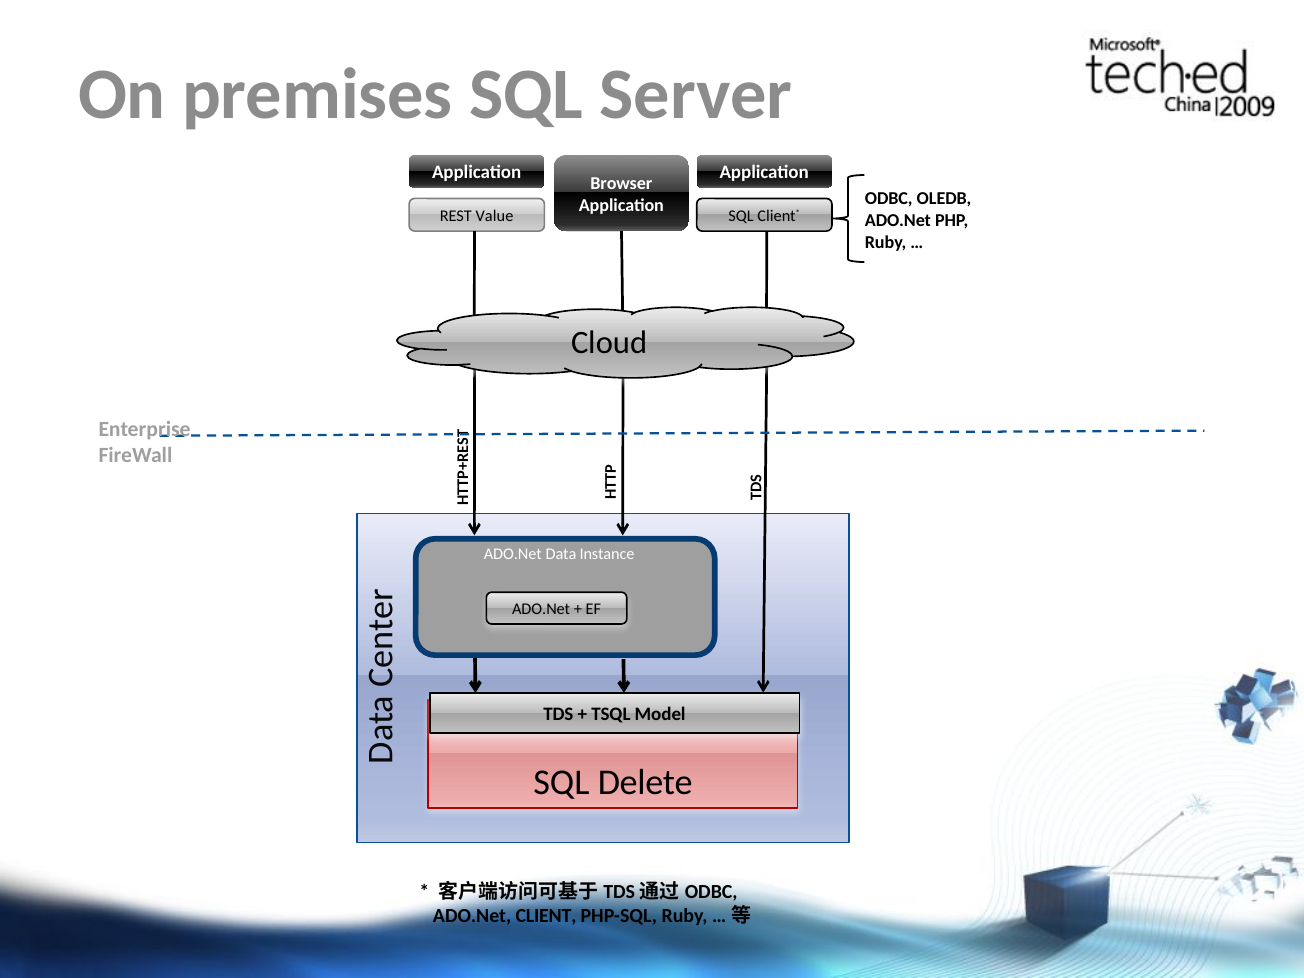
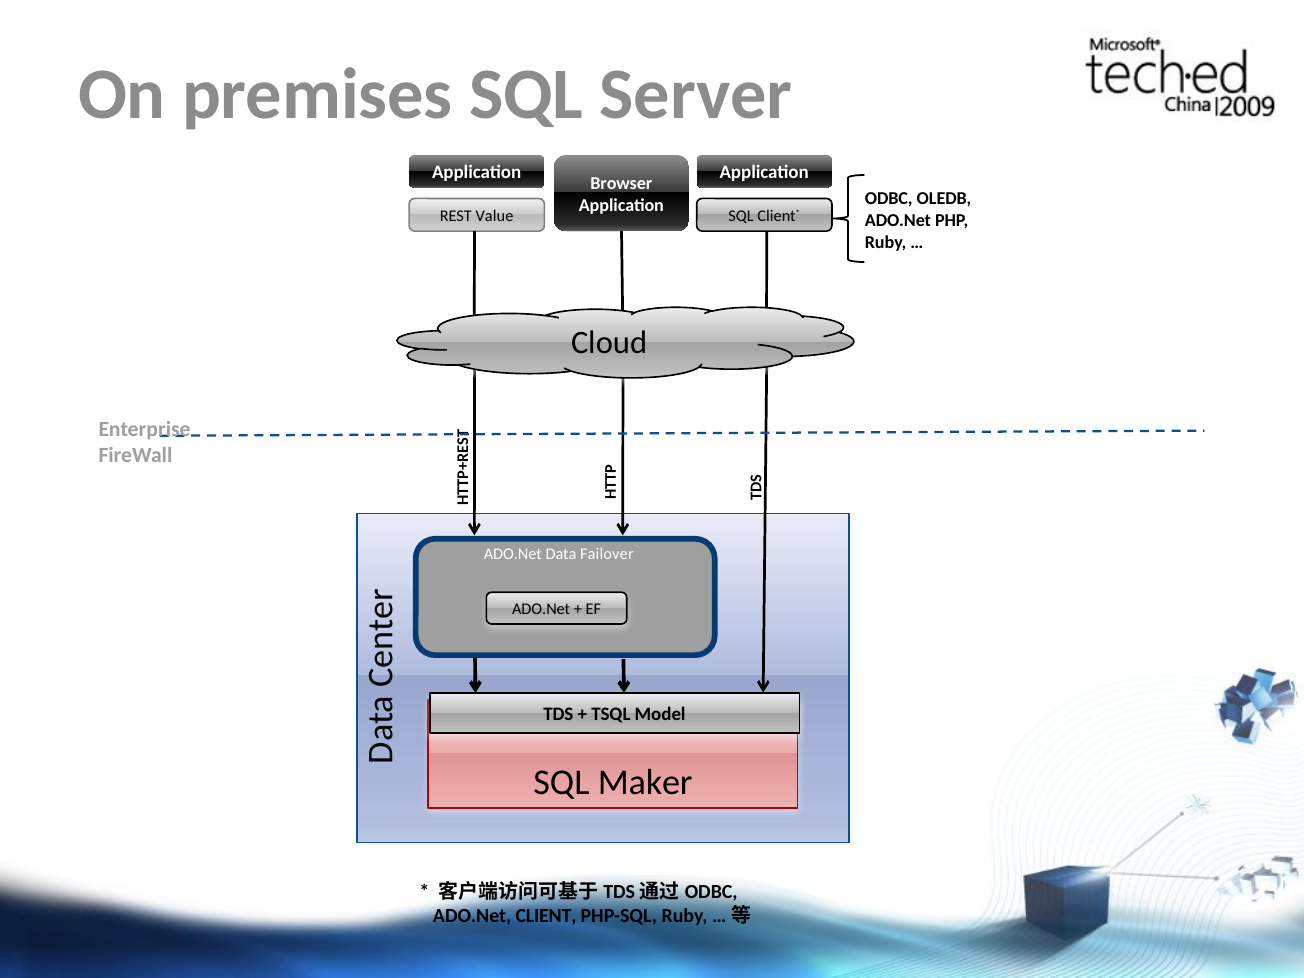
Instance: Instance -> Failover (607, 554)
Delete: Delete -> Maker (645, 783)
